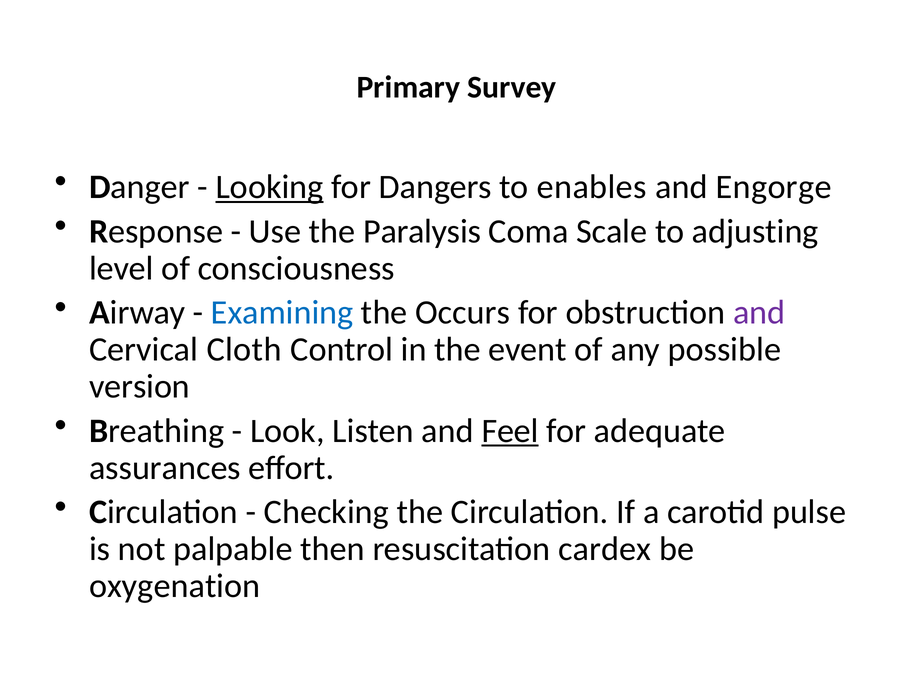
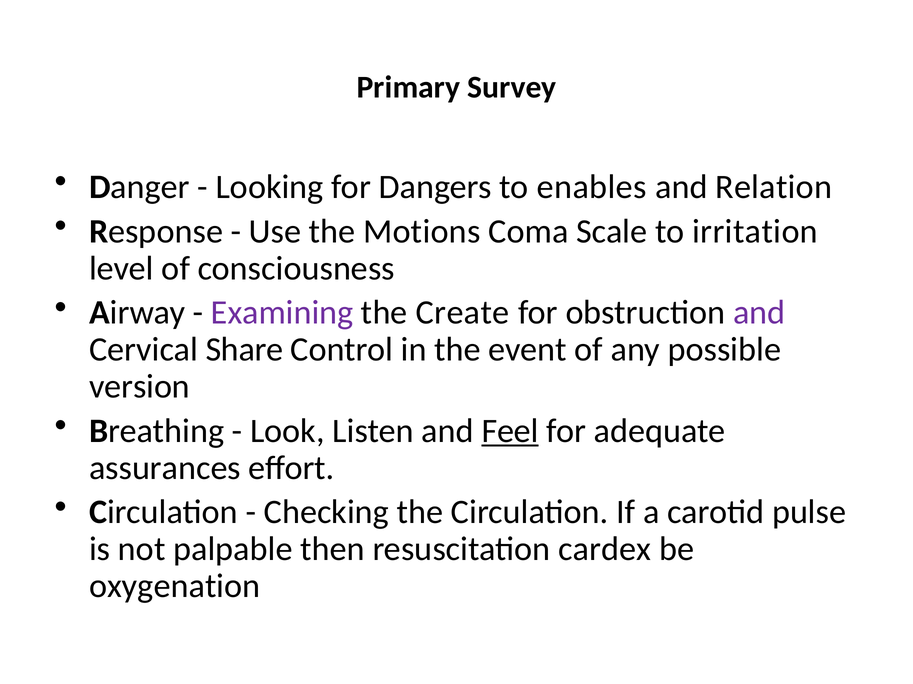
Looking underline: present -> none (270, 187)
Engorge: Engorge -> Relation (774, 187)
Paralysis: Paralysis -> Motions (422, 232)
adjusting: adjusting -> irritation (755, 232)
Examining colour: blue -> purple (282, 313)
Occurs: Occurs -> Create (463, 313)
Cloth: Cloth -> Share (244, 350)
